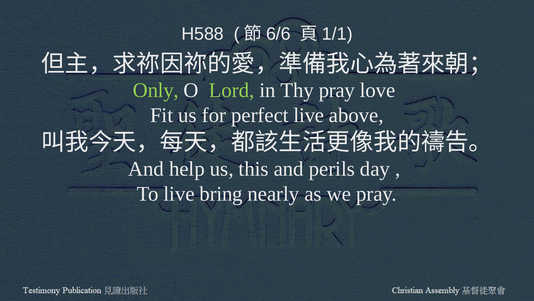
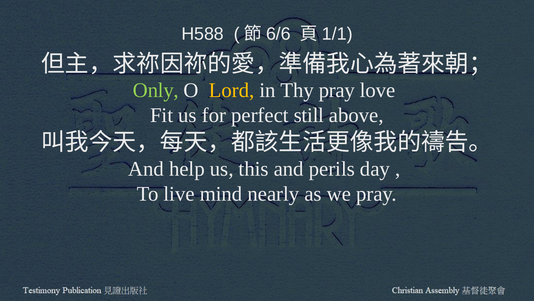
Lord colour: light green -> yellow (232, 90)
perfect live: live -> still (309, 115)
bring: bring -> mind (221, 193)
